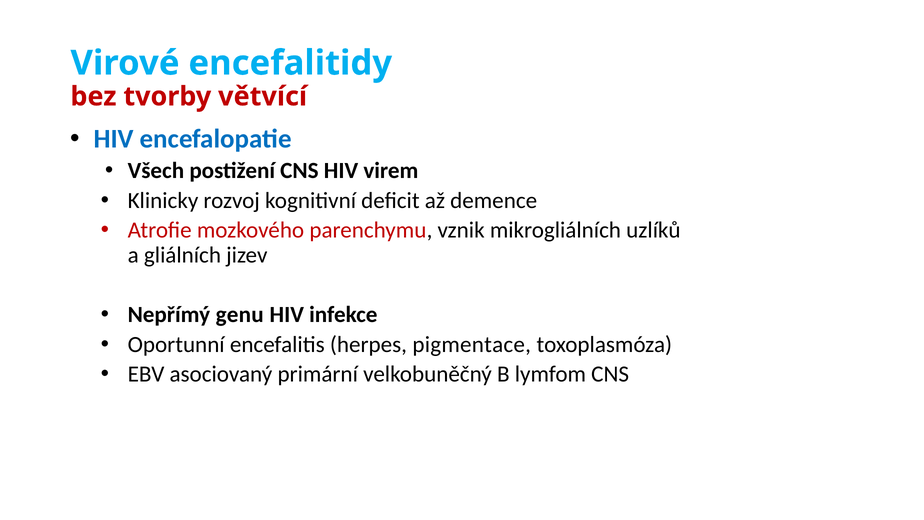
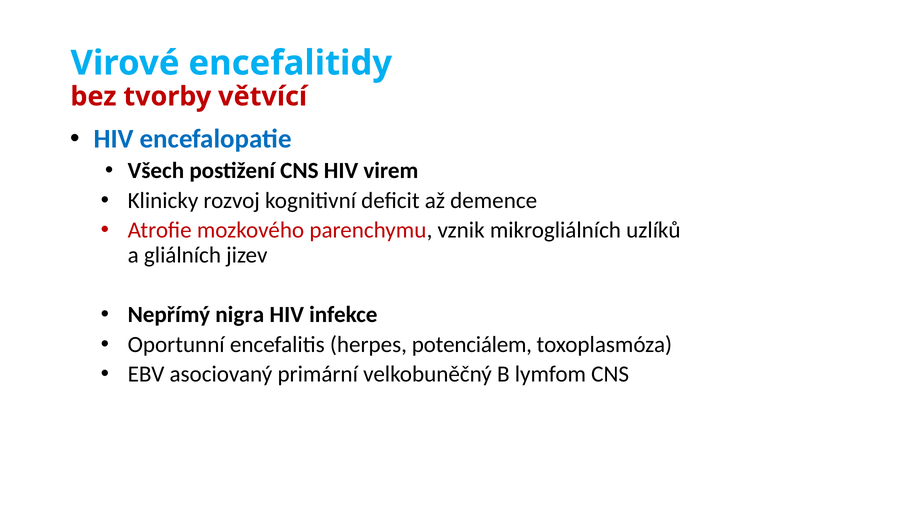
genu: genu -> nigra (240, 314)
pigmentace: pigmentace -> potenciálem (472, 344)
